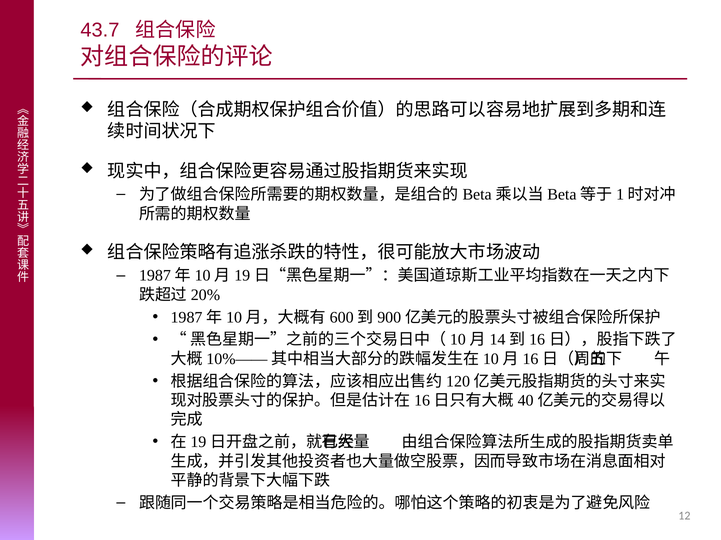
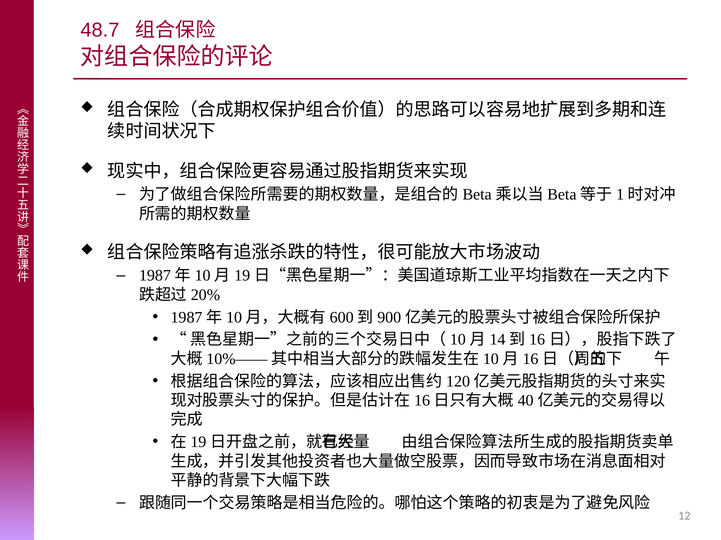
43.7: 43.7 -> 48.7 (100, 30)
